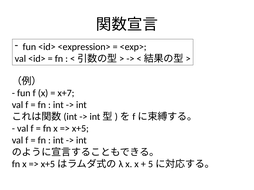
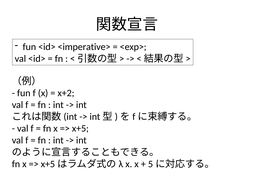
<expression>: <expression> -> <imperative> (84, 47)
x+7: x+7 -> x+2 (66, 93)
